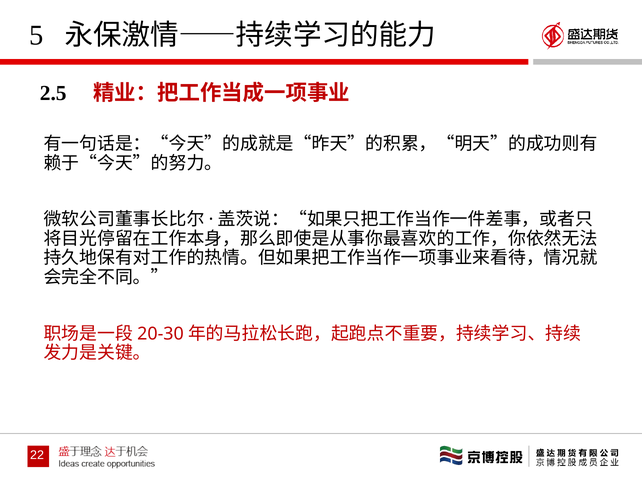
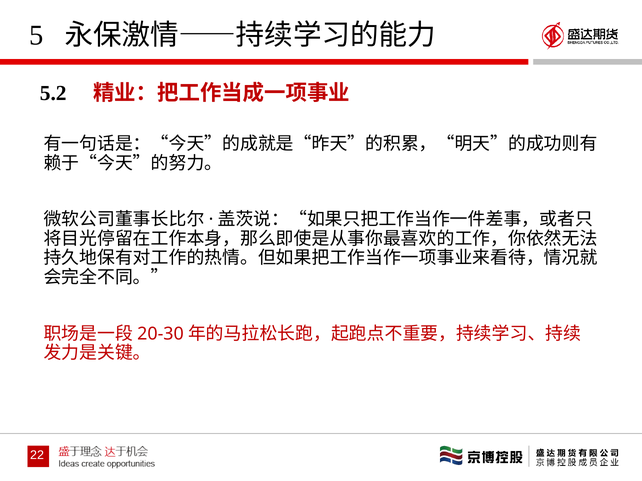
2.5: 2.5 -> 5.2 (53, 93)
